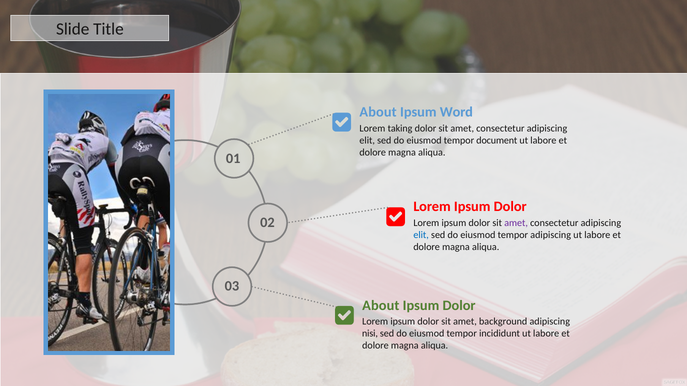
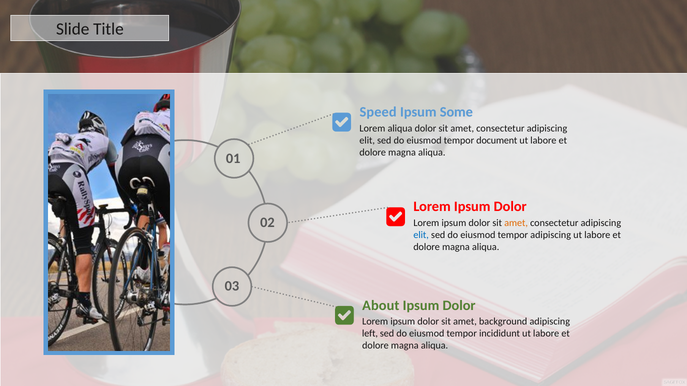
About: About -> Speed (378, 112)
Word: Word -> Some (456, 112)
Lorem taking: taking -> aliqua (400, 129)
amet colour: purple -> orange (516, 223)
nisi: nisi -> left (370, 334)
